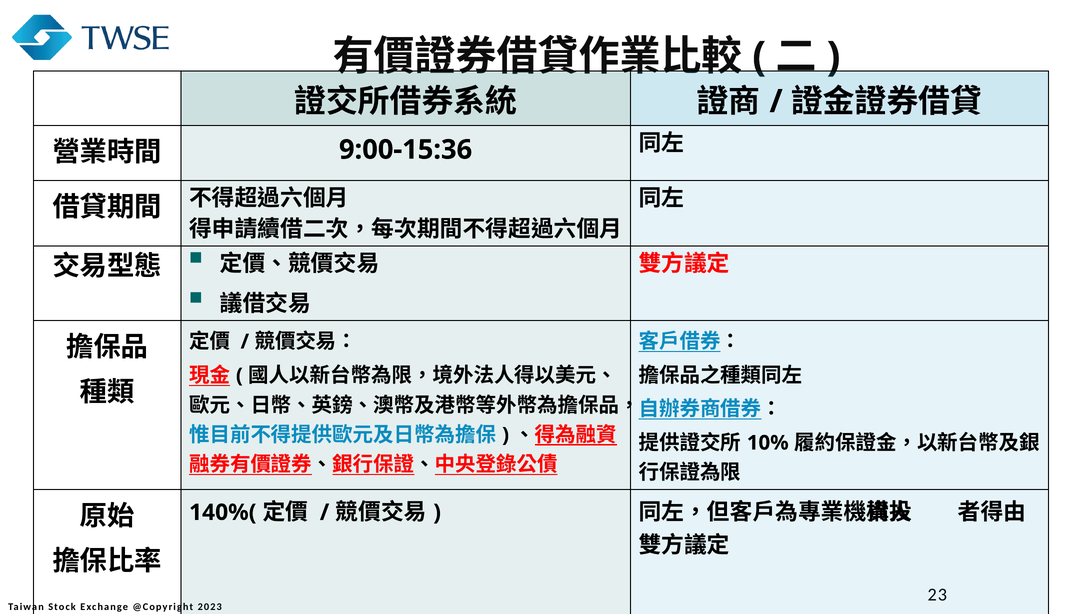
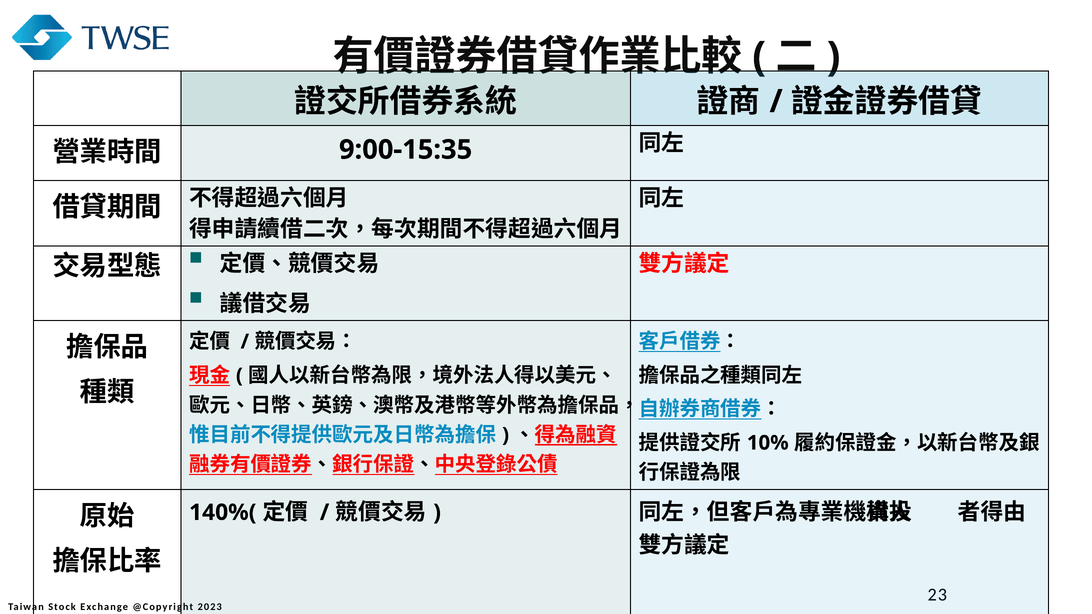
9:00-15:36: 9:00-15:36 -> 9:00-15:35 (406, 150)
